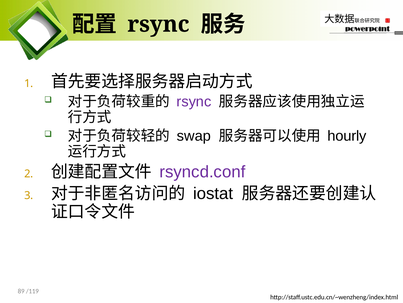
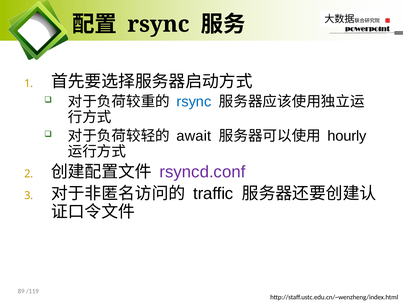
rsync colour: purple -> blue (194, 101)
swap: swap -> await (194, 136)
iostat: iostat -> traffic (213, 193)
